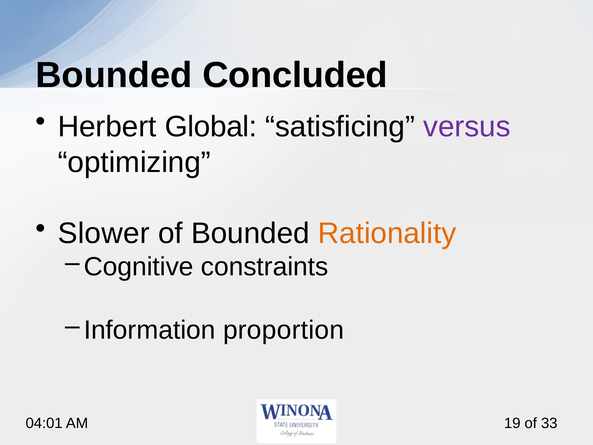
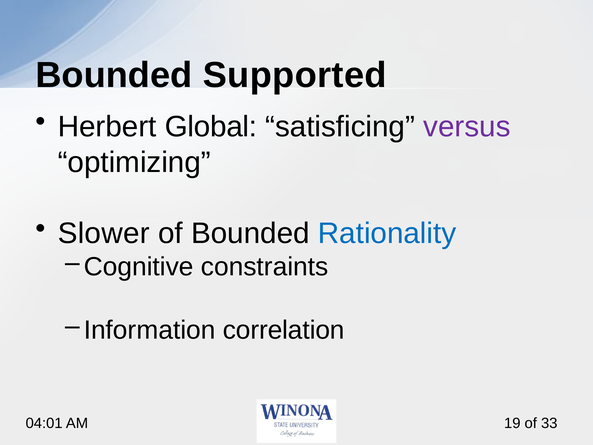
Concluded: Concluded -> Supported (295, 75)
Rationality colour: orange -> blue (387, 233)
proportion: proportion -> correlation (284, 330)
